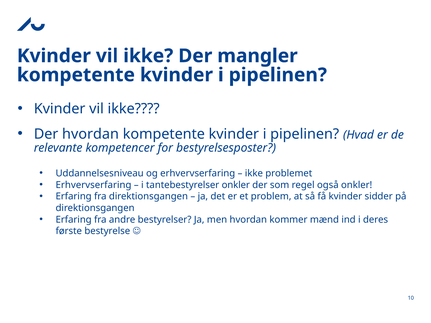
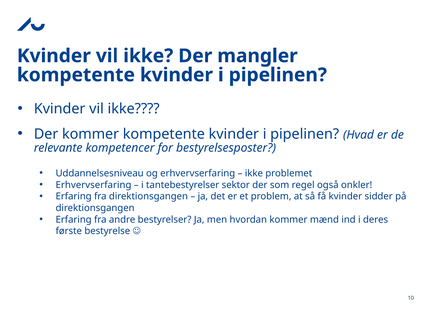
Der hvordan: hvordan -> kommer (91, 134)
tantebestyrelser onkler: onkler -> sektor (236, 185)
